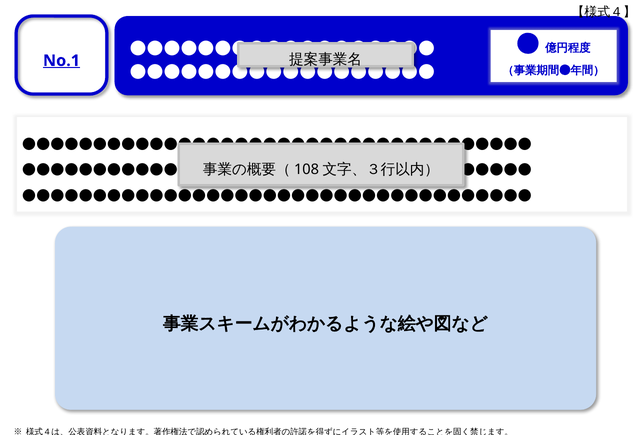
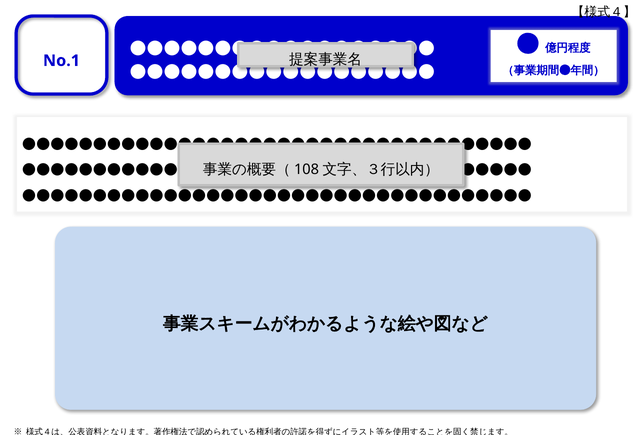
No.1 underline: present -> none (61, 61)
